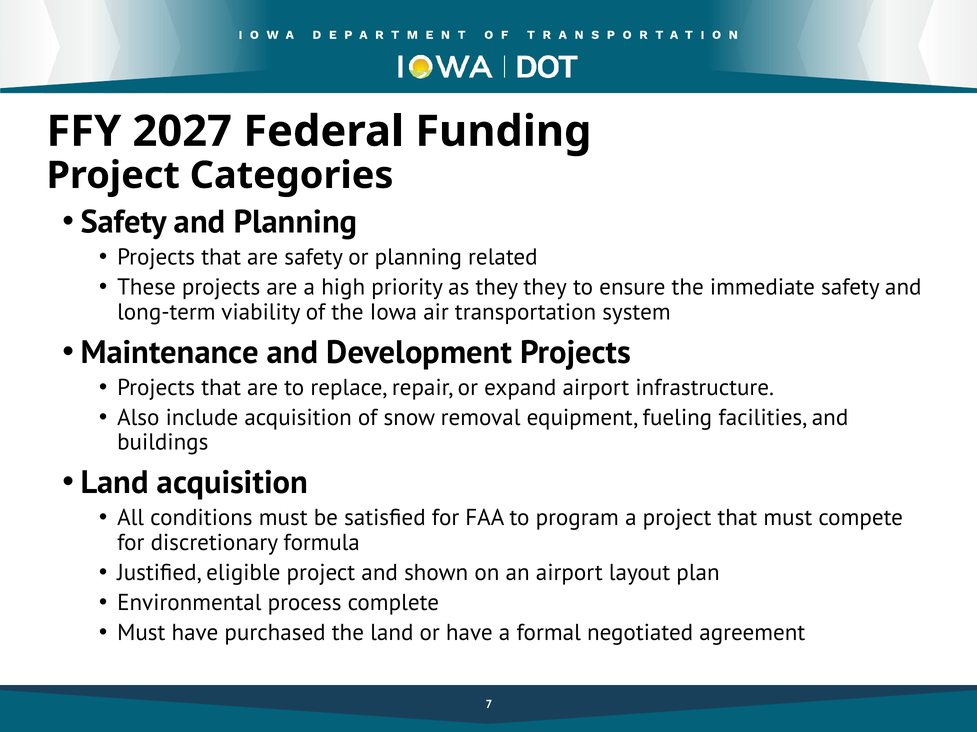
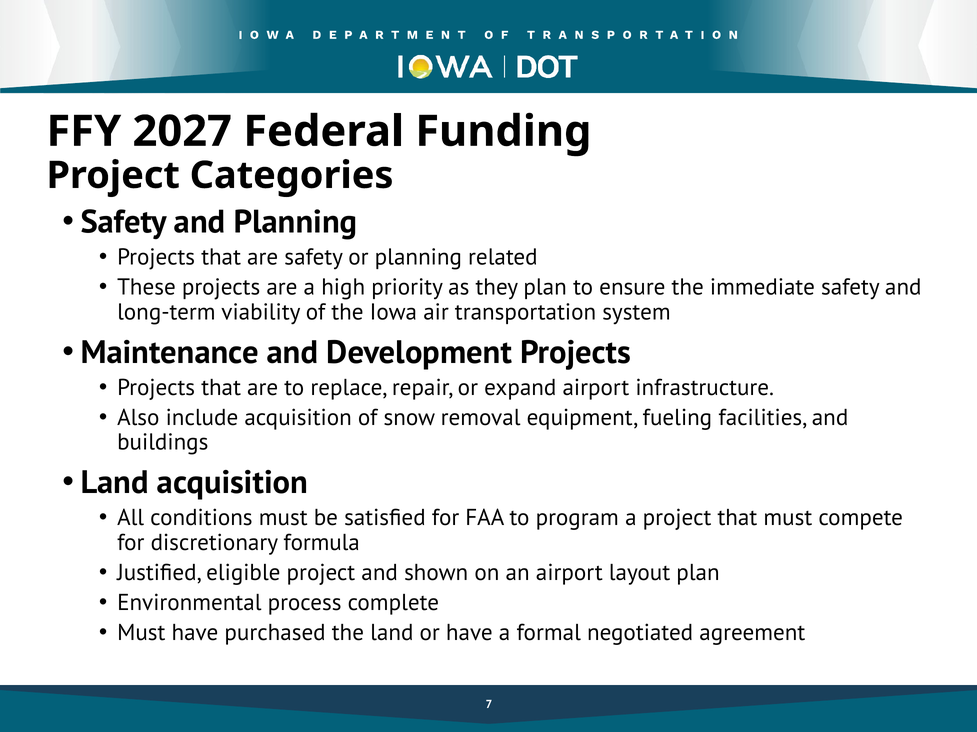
they they: they -> plan (545, 287)
